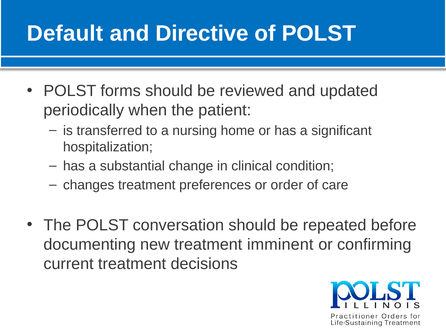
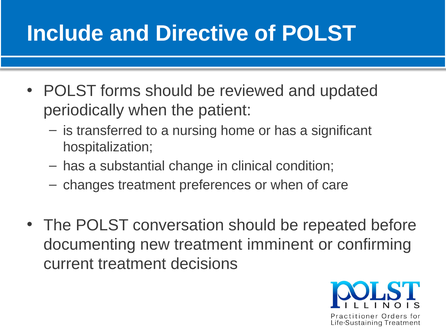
Default: Default -> Include (65, 34)
or order: order -> when (287, 185)
